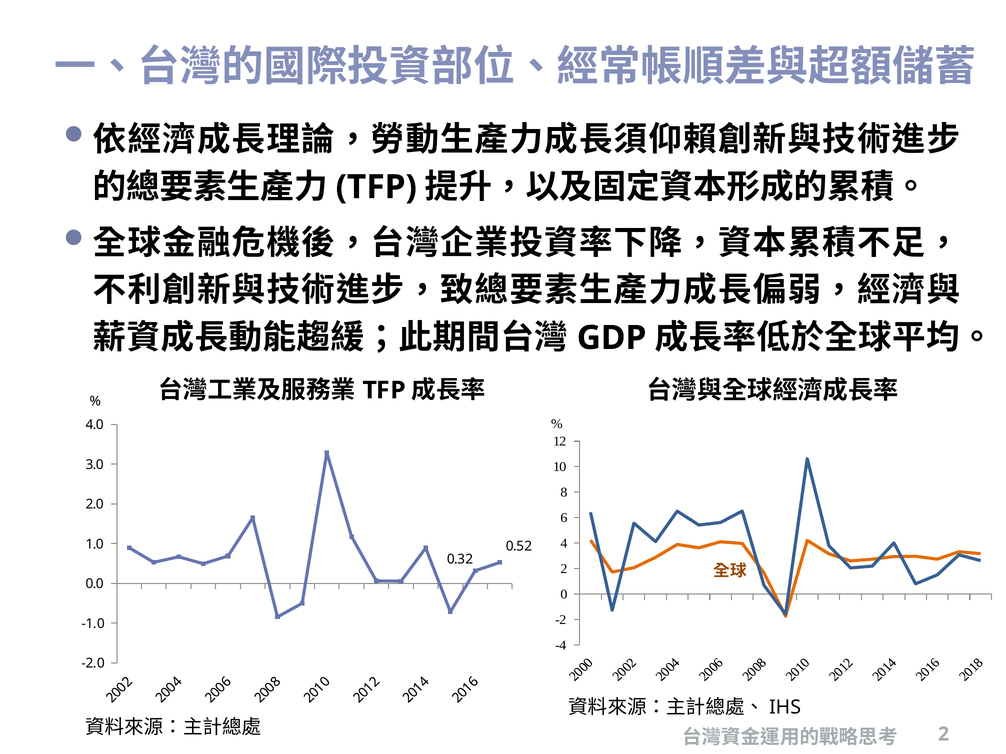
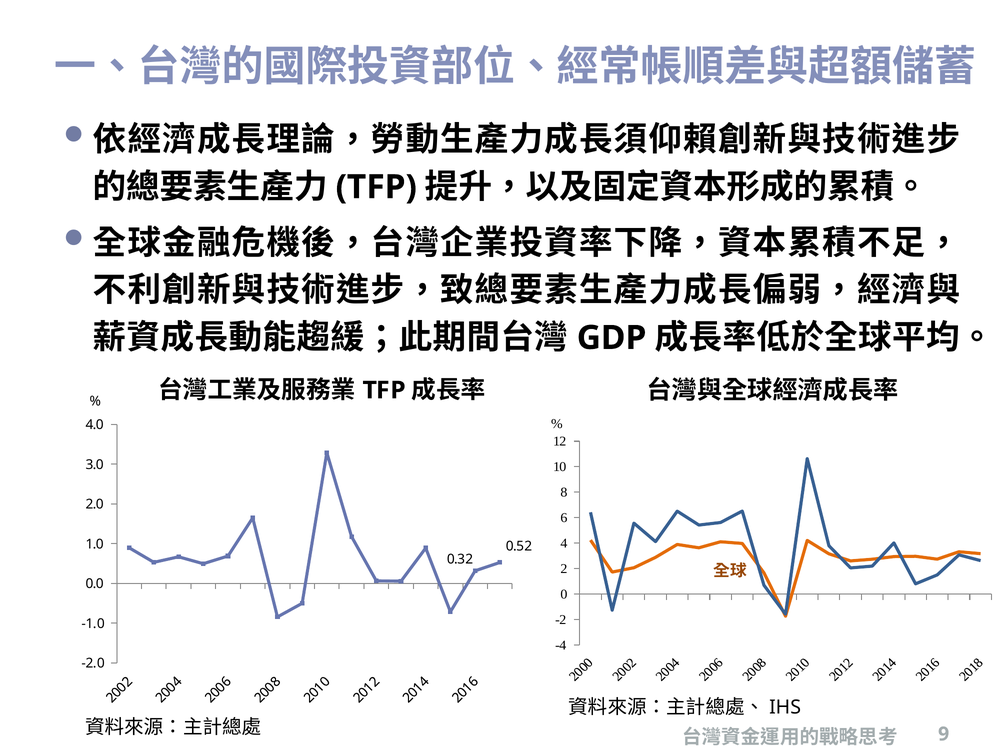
2: 2 -> 9 (944, 735)
